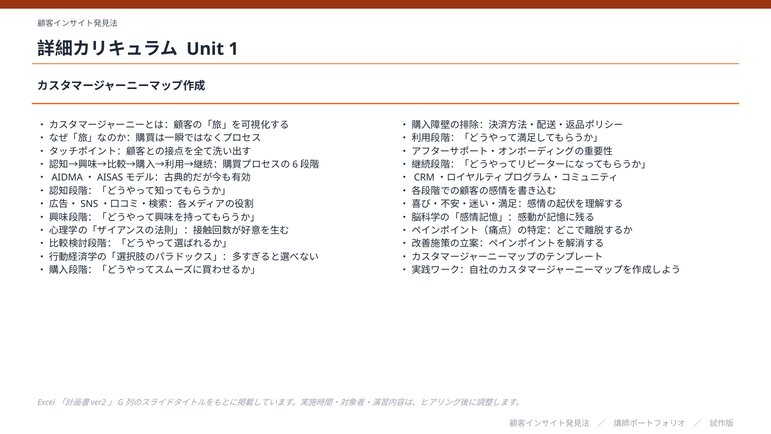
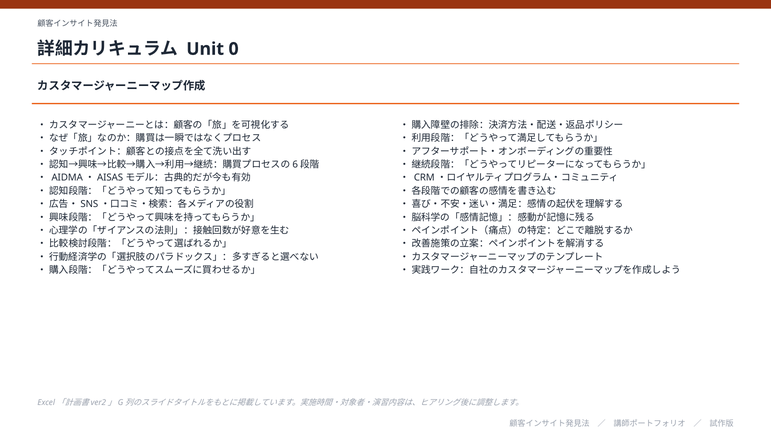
1: 1 -> 0 (234, 49)
